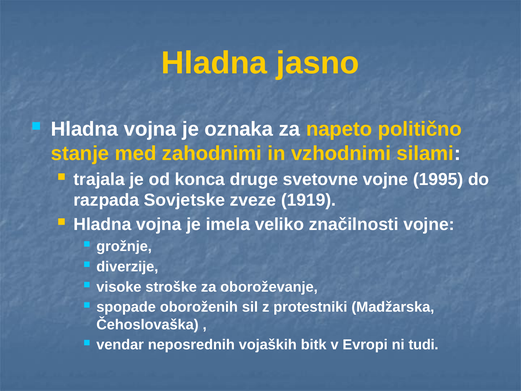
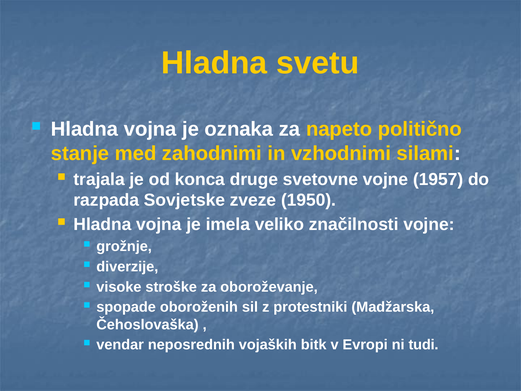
jasno: jasno -> svetu (318, 63)
1995: 1995 -> 1957 (438, 179)
1919: 1919 -> 1950 (309, 200)
